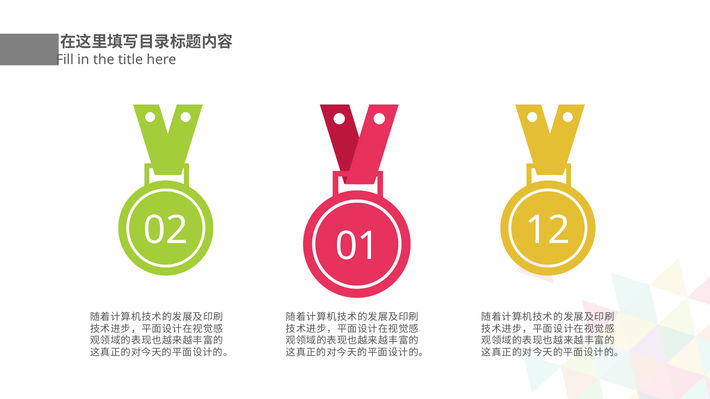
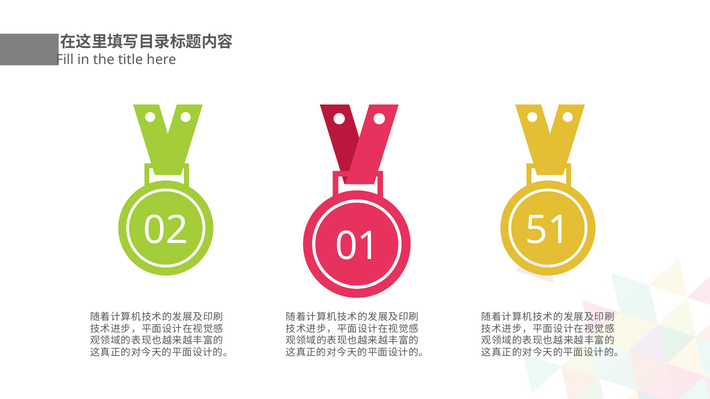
12: 12 -> 51 (548, 231)
